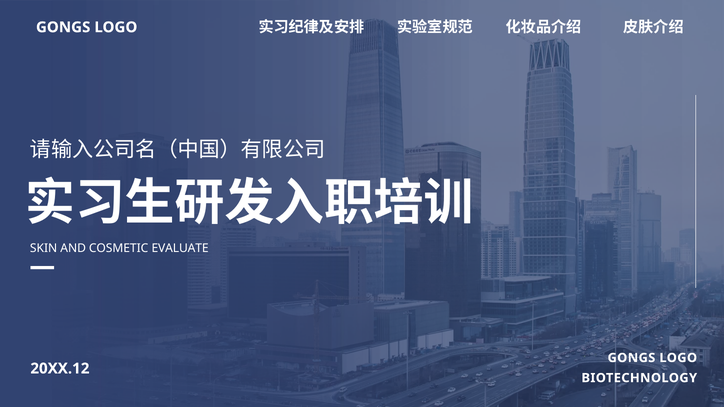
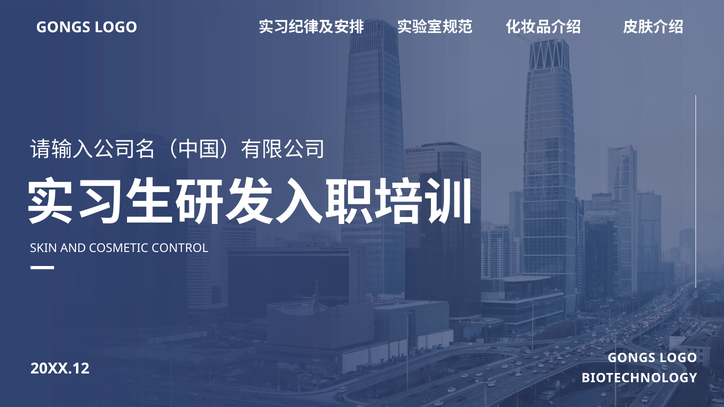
EVALUATE: EVALUATE -> CONTROL (180, 248)
